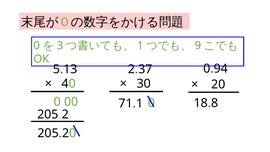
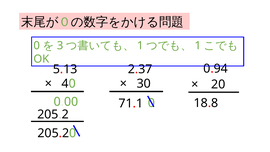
9: 9 -> 1 (198, 46)
